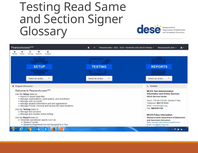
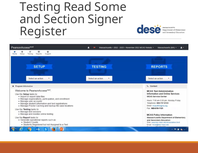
Same: Same -> Some (110, 7)
Glossary: Glossary -> Register (43, 31)
